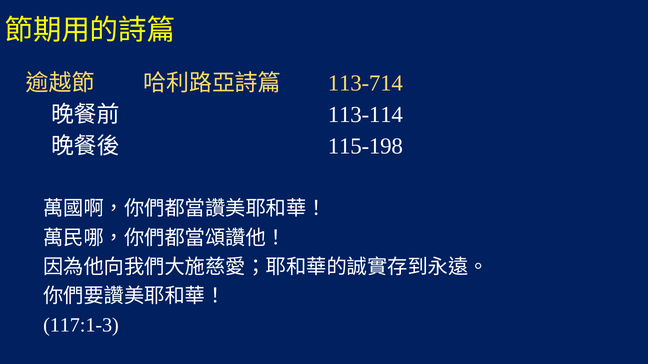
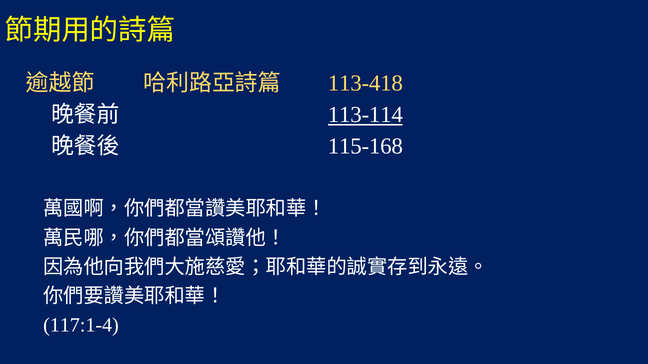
113-714: 113-714 -> 113-418 (365, 83)
113-114 underline: none -> present (365, 115)
115-198: 115-198 -> 115-168 (365, 147)
117:1-3: 117:1-3 -> 117:1-4 (81, 326)
